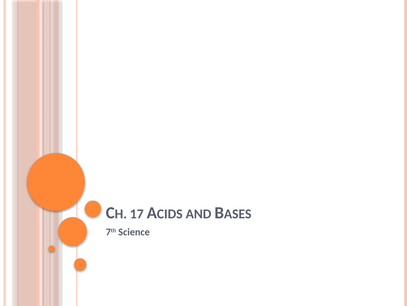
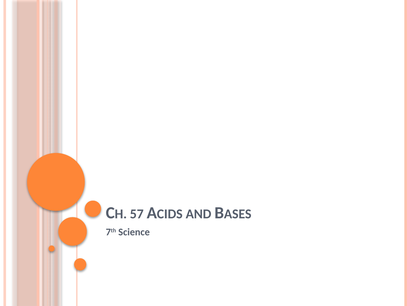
17: 17 -> 57 (137, 213)
